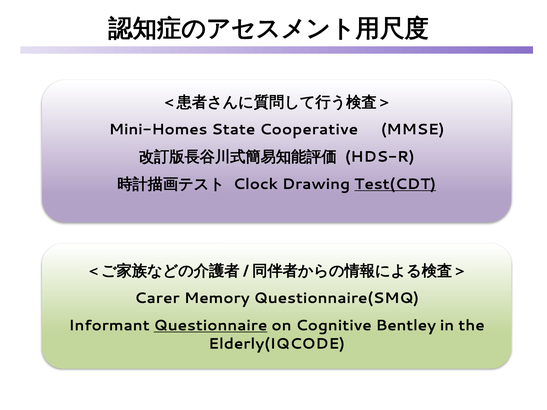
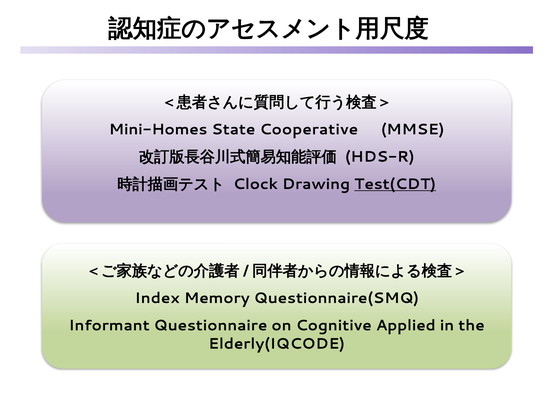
Carer: Carer -> Index (157, 298)
Questionnaire underline: present -> none (211, 326)
Bentley: Bentley -> Applied (406, 326)
